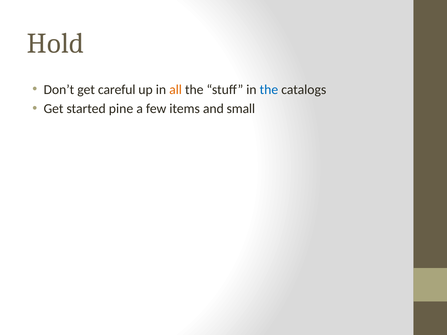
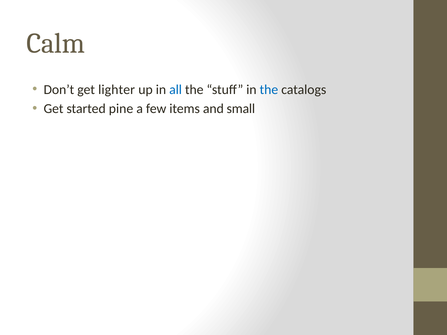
Hold: Hold -> Calm (56, 43)
careful: careful -> lighter (117, 90)
all colour: orange -> blue (176, 90)
